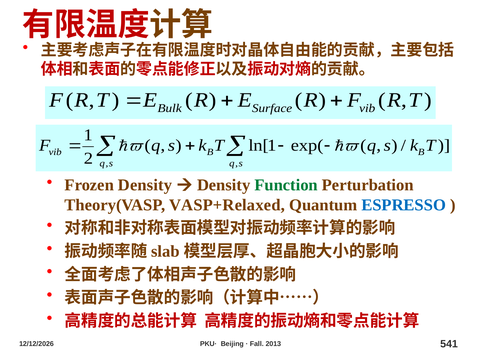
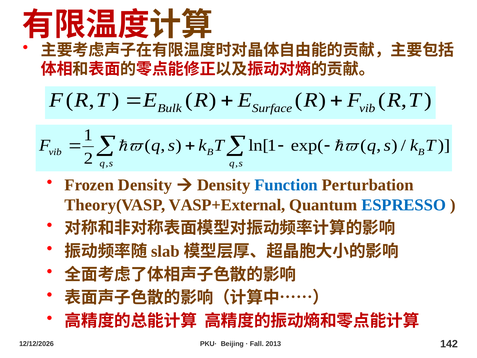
Function colour: green -> blue (286, 185)
VASP+Relaxed: VASP+Relaxed -> VASP+External (227, 205)
541: 541 -> 142 (449, 344)
